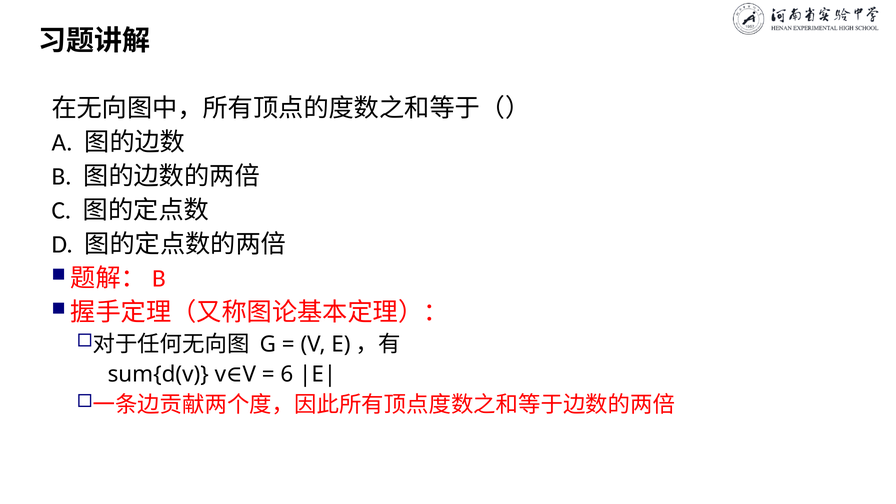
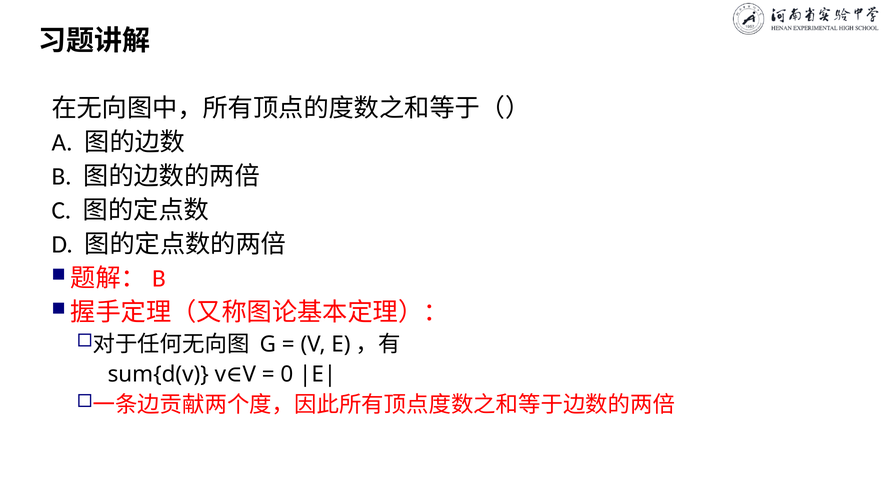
6: 6 -> 0 (287, 374)
